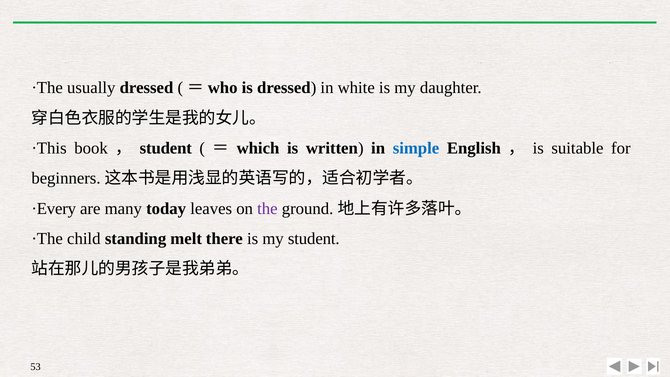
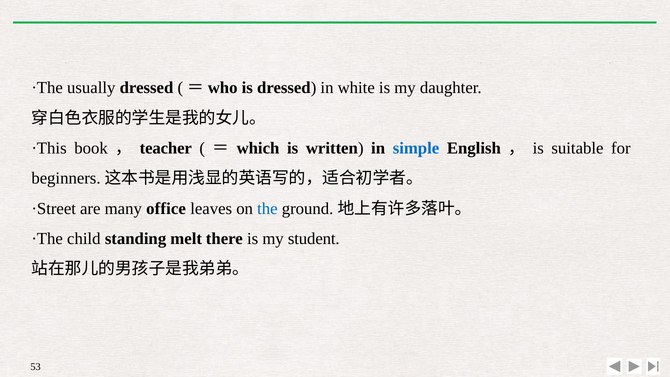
student: student -> teacher (166, 148)
·Every: ·Every -> ·Street (54, 208)
today: today -> office (166, 208)
the colour: purple -> blue (267, 208)
